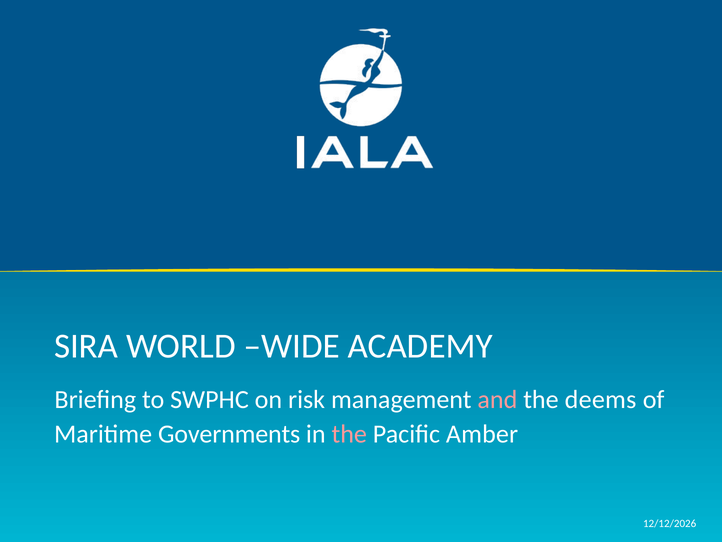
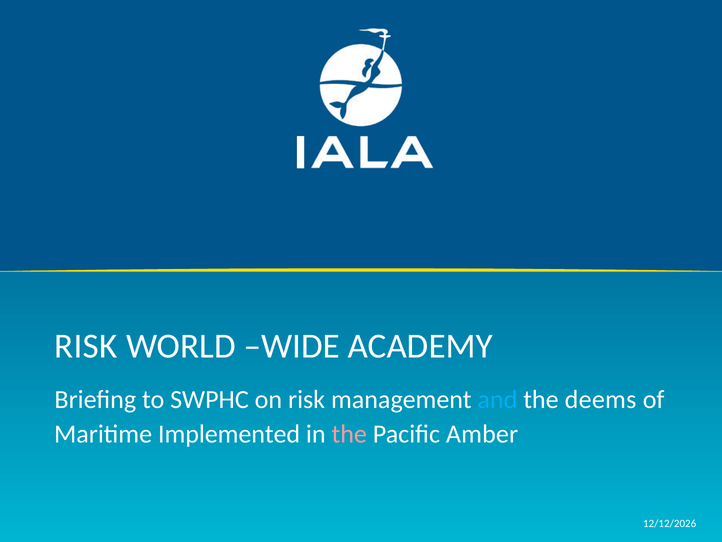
SIRA: SIRA -> RISK (86, 346)
and colour: pink -> light blue (497, 399)
Governments: Governments -> Implemented (229, 434)
